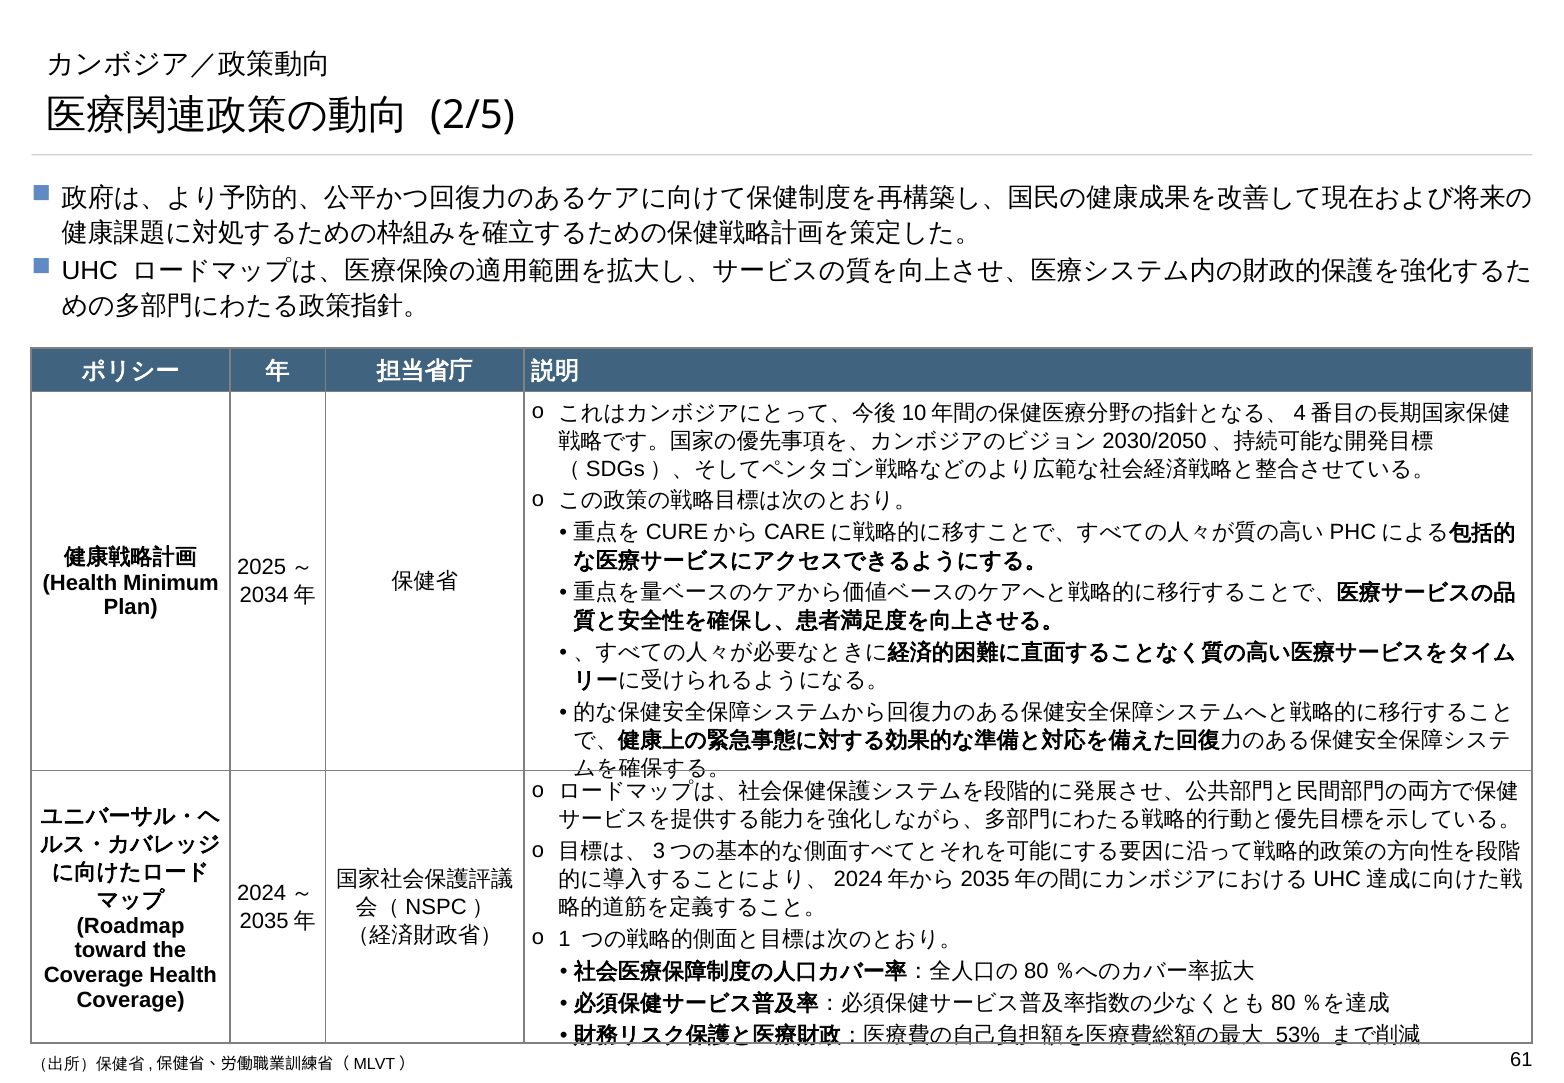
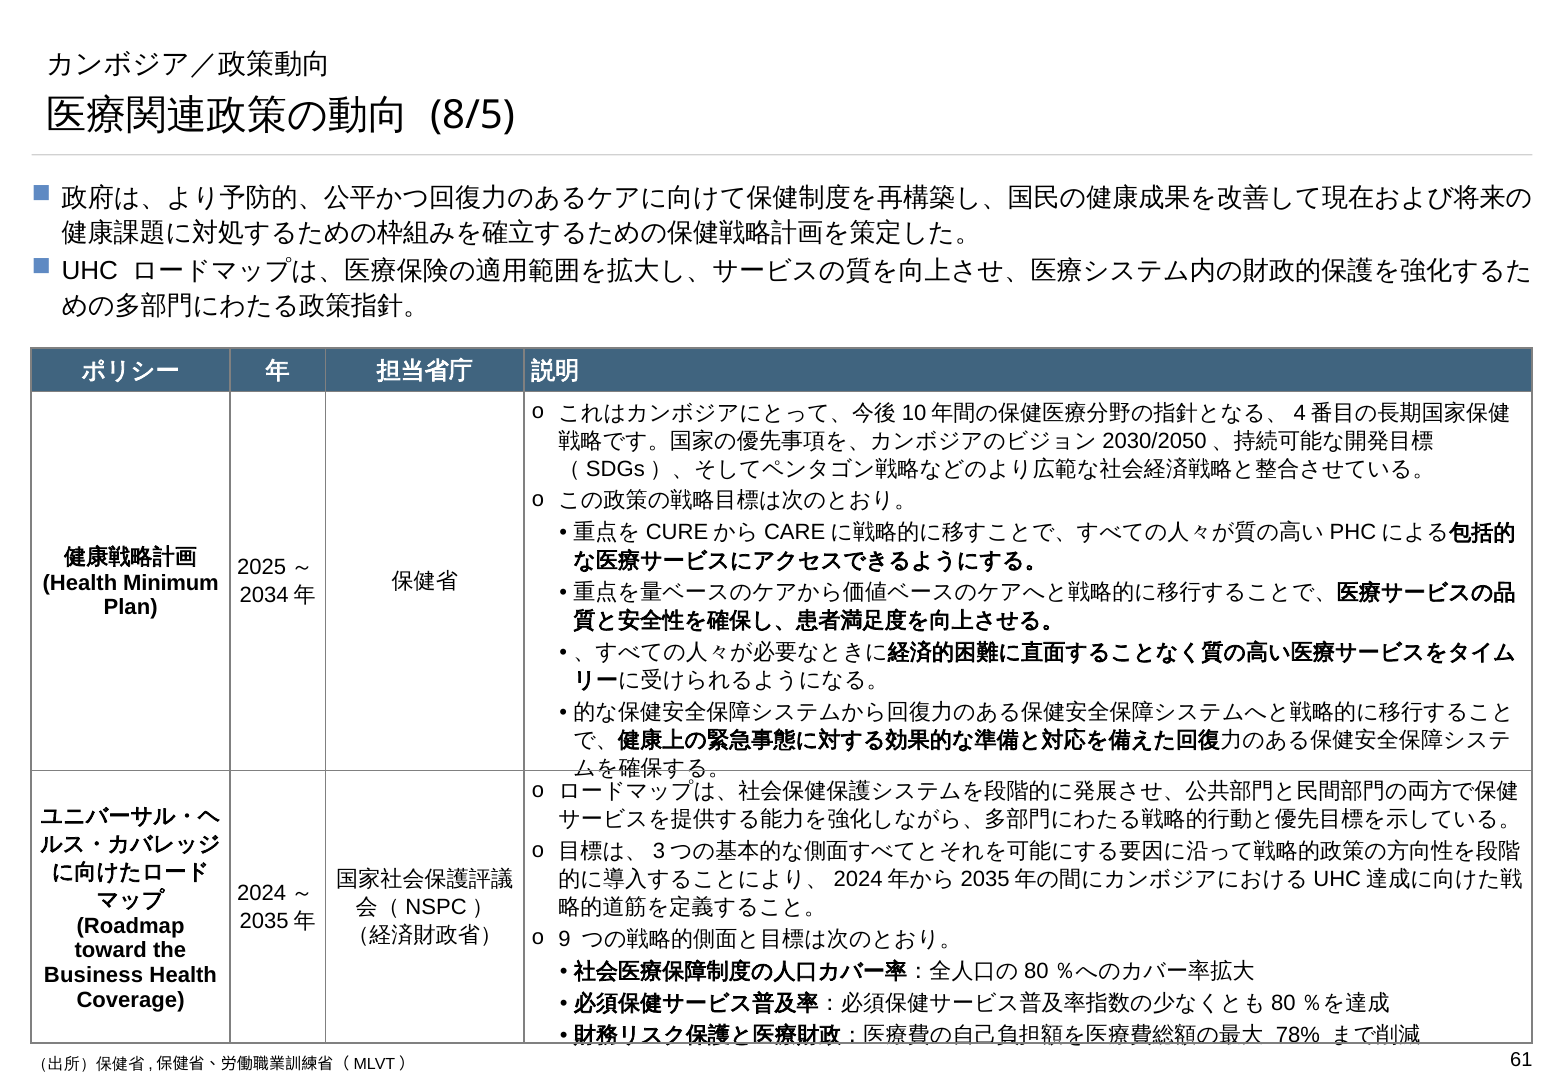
2/5: 2/5 -> 8/5 (473, 115)
1: 1 -> 9 (564, 939)
Coverage: Coverage -> Business (94, 975)
53%: 53% -> 78% (1298, 1035)
